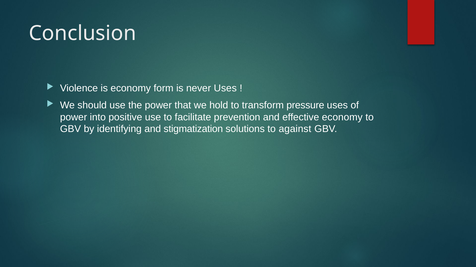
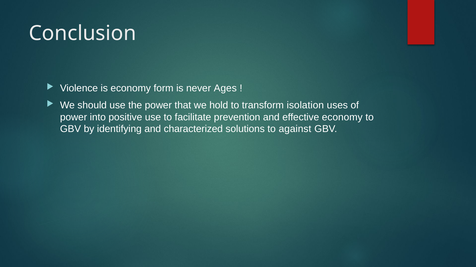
never Uses: Uses -> Ages (225, 89)
pressure: pressure -> isolation (305, 105)
stigmatization: stigmatization -> characterized (193, 129)
